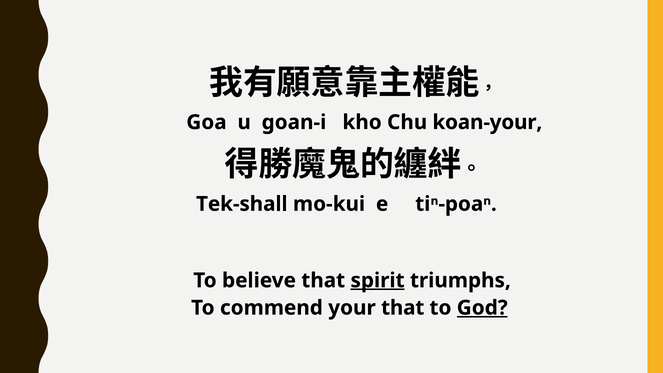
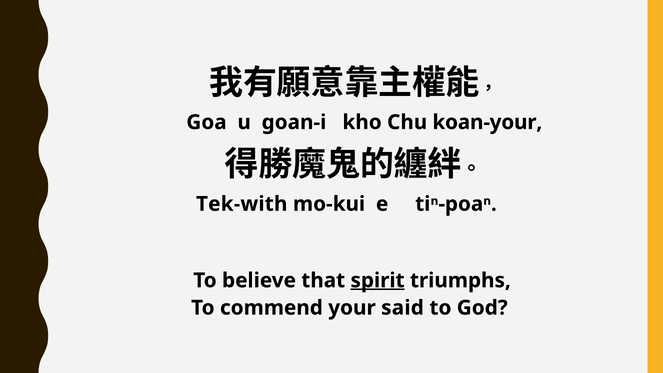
Tek-shall: Tek-shall -> Tek-with (242, 204)
your that: that -> said (402, 308)
God underline: present -> none (482, 308)
